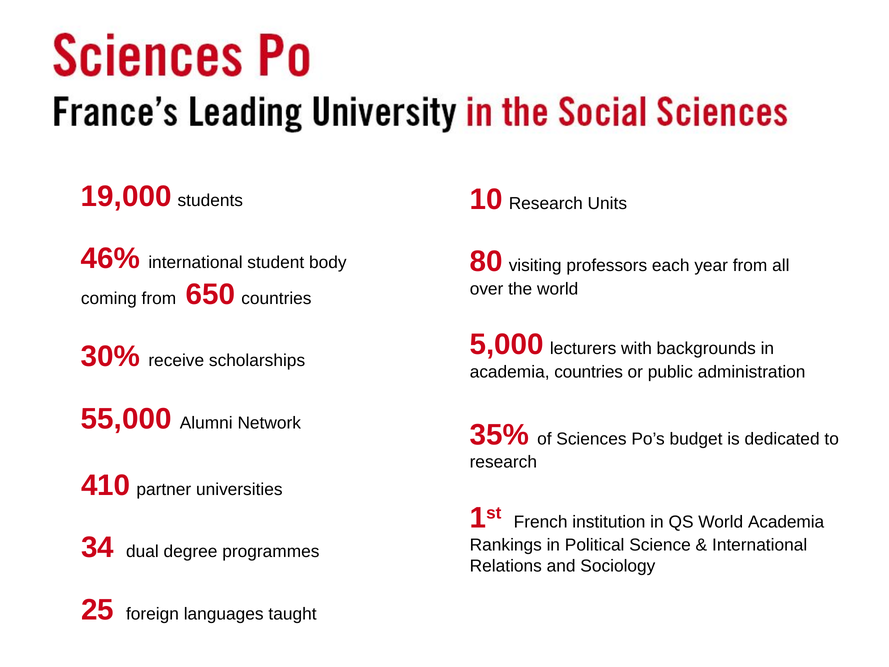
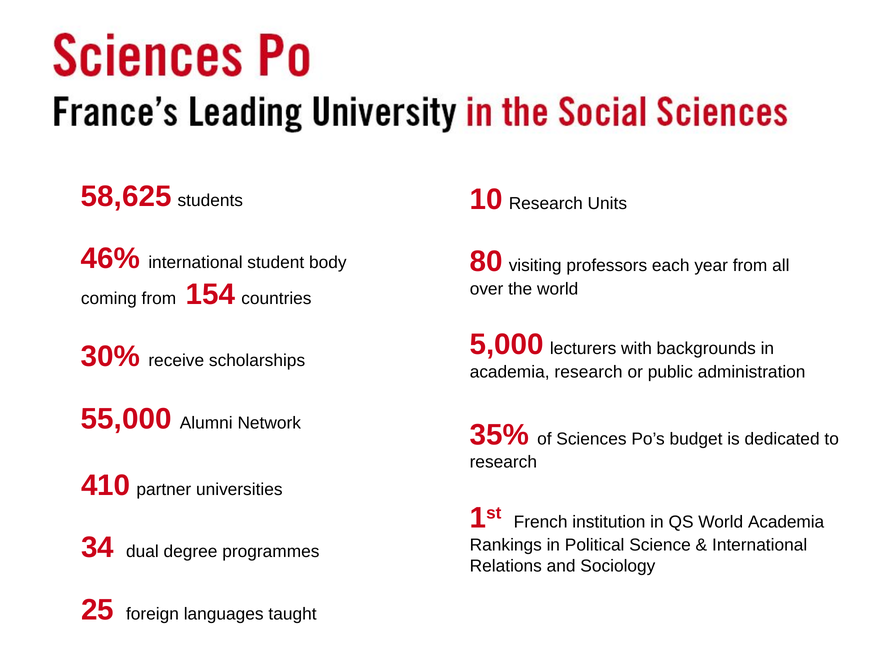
19,000: 19,000 -> 58,625 (126, 196)
650: 650 -> 154 (211, 294)
academia countries: countries -> research (588, 372)
